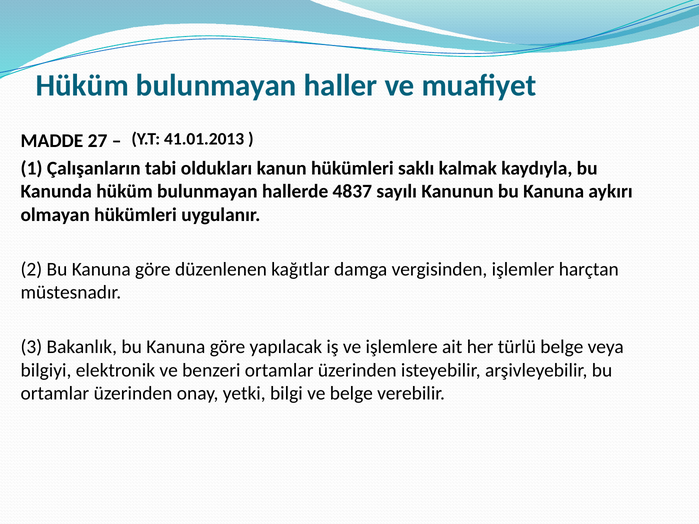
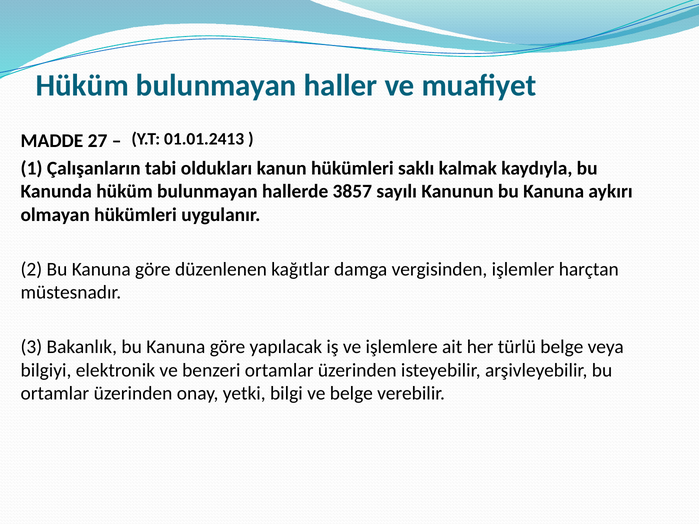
41.01.2013: 41.01.2013 -> 01.01.2413 (204, 139)
4837: 4837 -> 3857 (352, 192)
